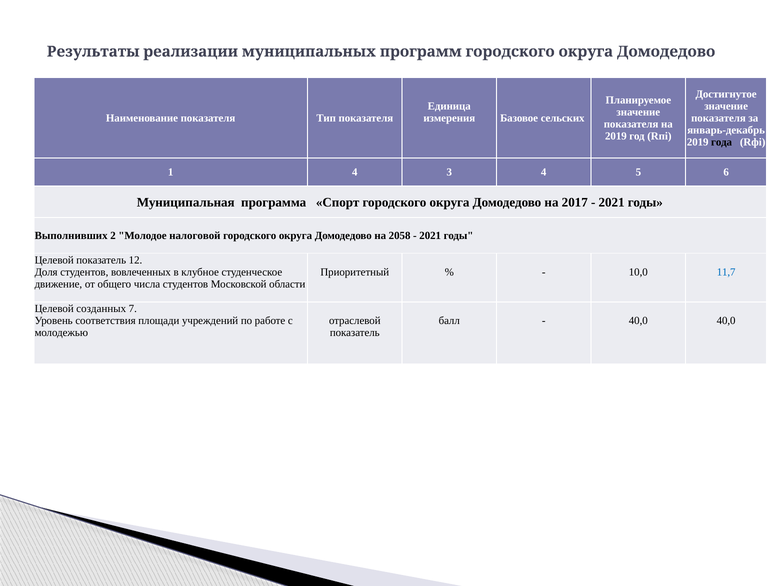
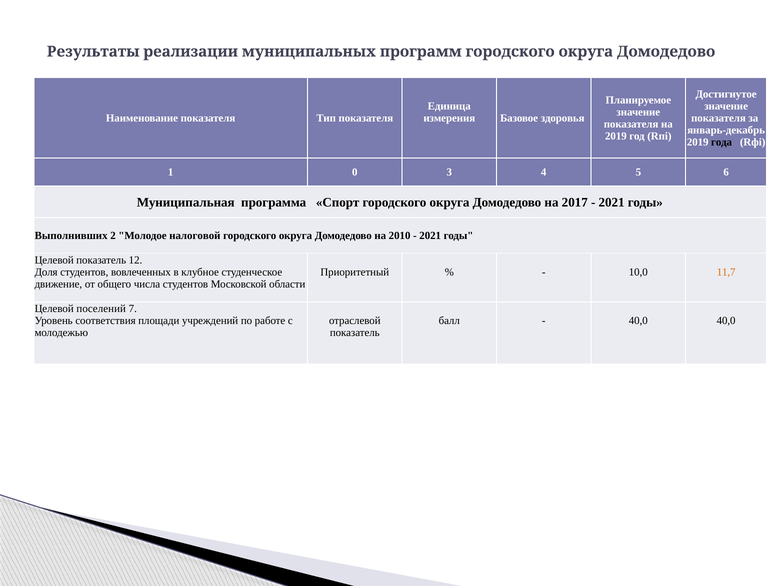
сельских: сельских -> здоровья (563, 118)
1 4: 4 -> 0 (355, 173)
2058: 2058 -> 2010 (400, 236)
11,7 colour: blue -> orange (726, 272)
созданных: созданных -> поселений (101, 309)
